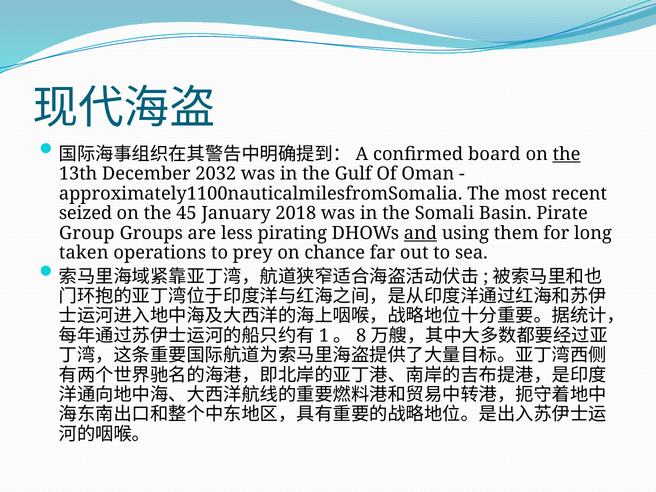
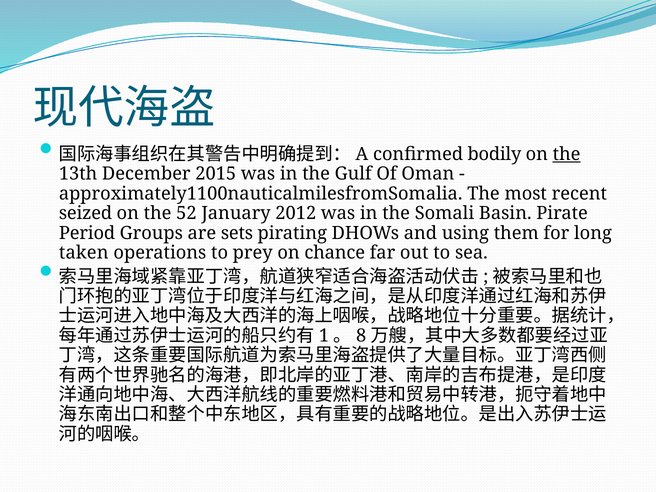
board: board -> bodily (494, 154)
2032: 2032 -> 2015 (216, 174)
45: 45 -> 52 (186, 213)
2018: 2018 -> 2012 (296, 213)
Group: Group -> Period (87, 233)
less: less -> sets (237, 233)
and underline: present -> none (420, 233)
